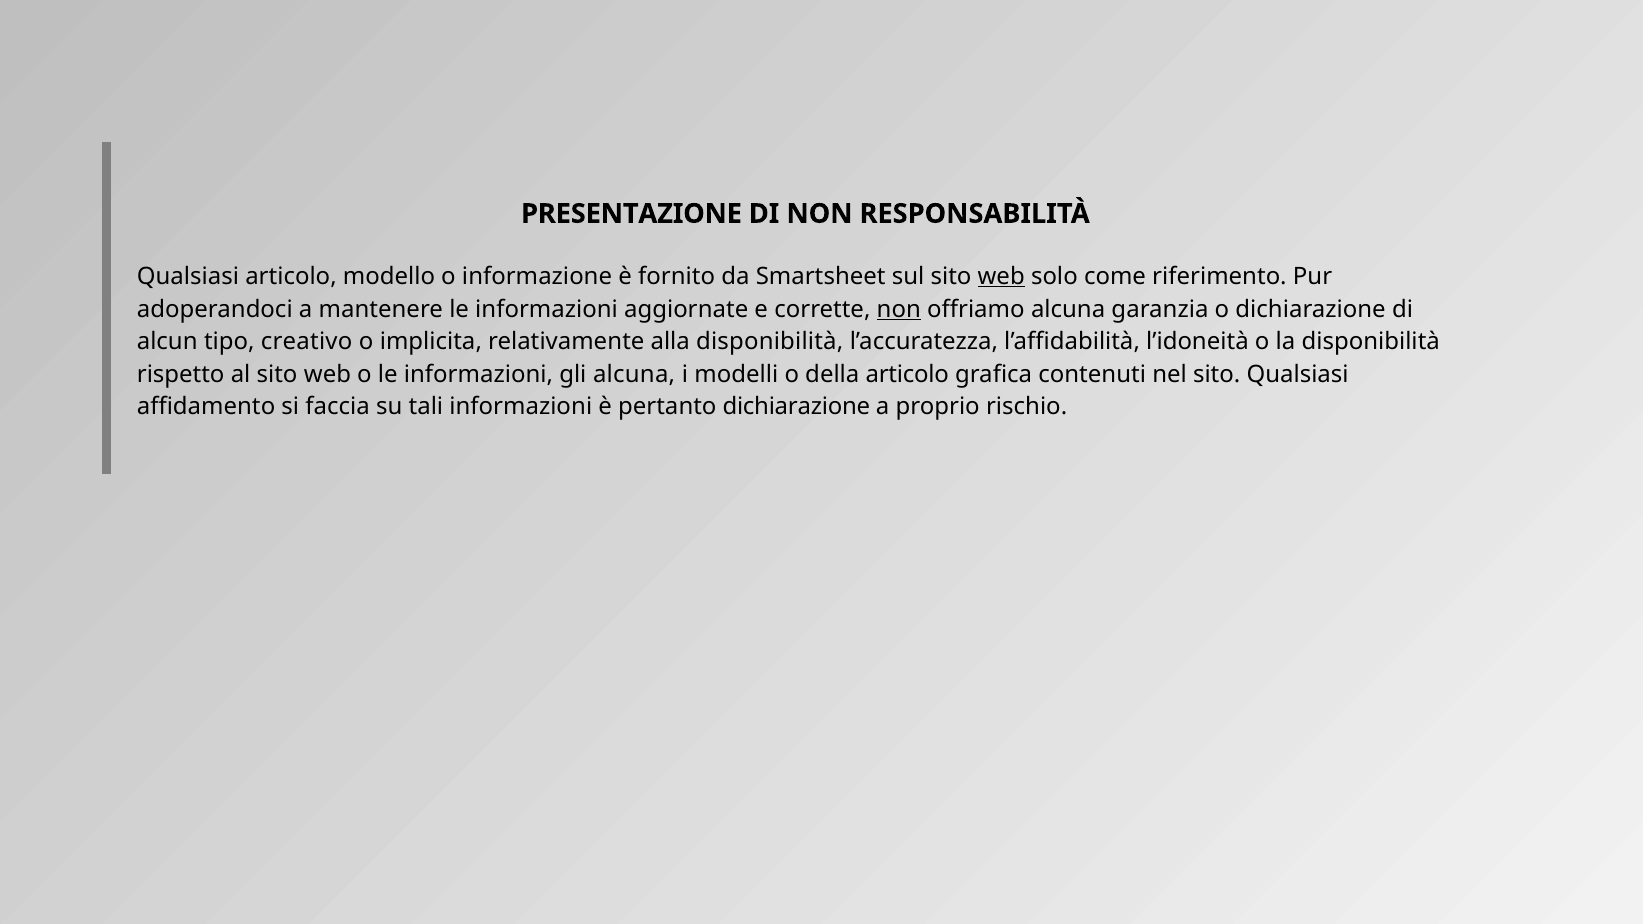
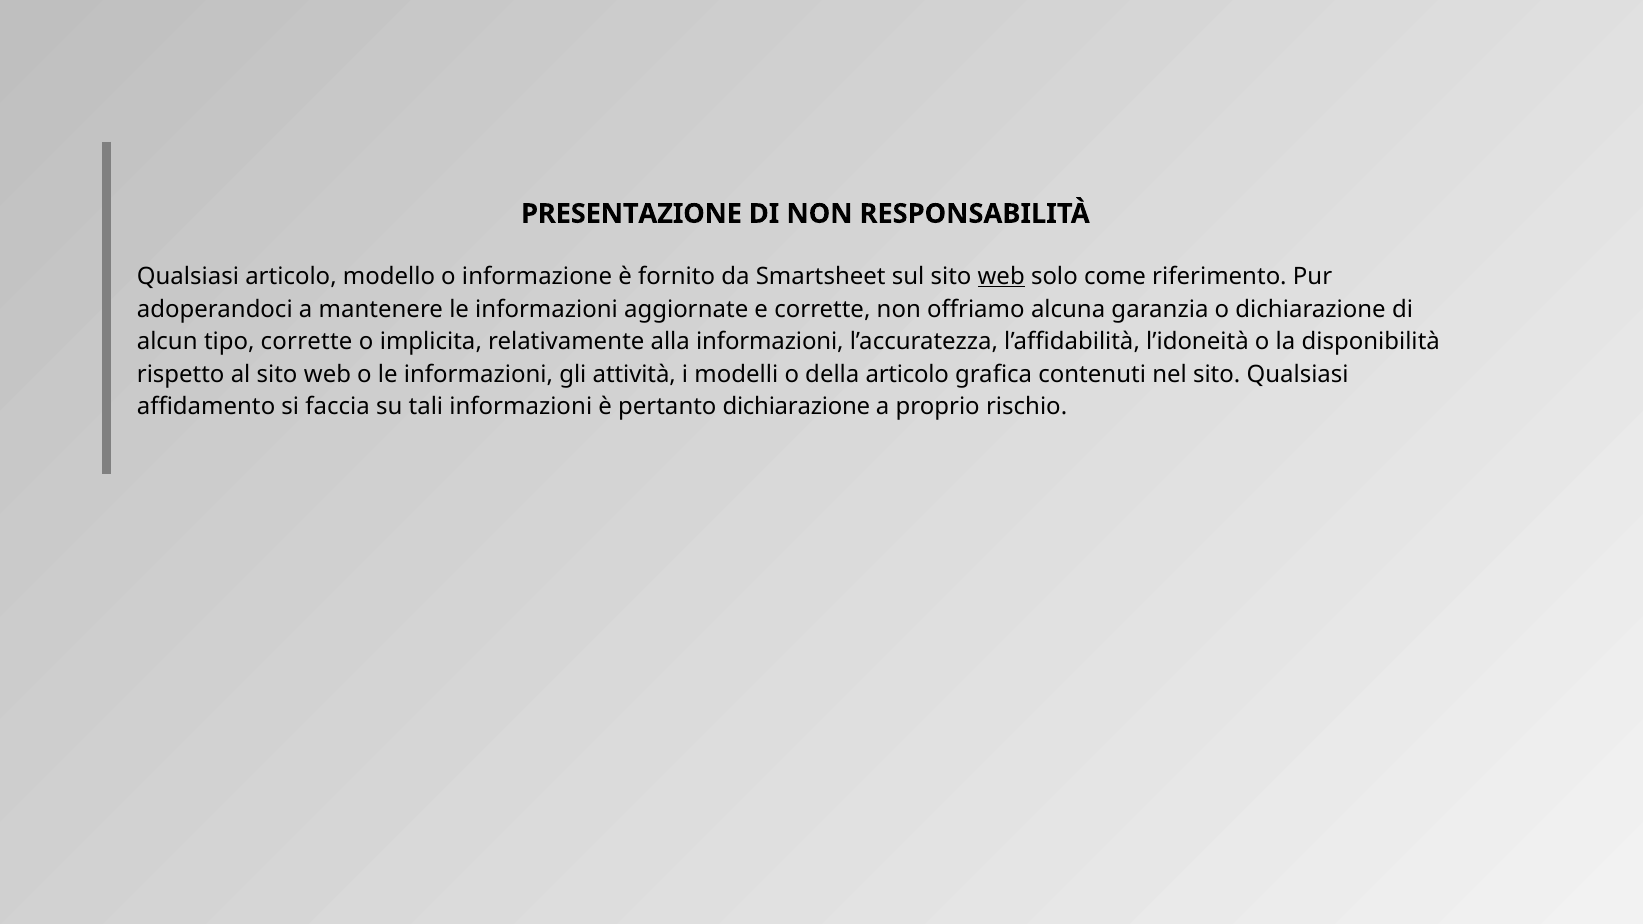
non underline: present -> none (899, 309)
tipo creativo: creativo -> corrette (307, 342)
alla disponibilità: disponibilità -> informazioni (770, 342)
gli alcuna: alcuna -> attività (634, 374)
